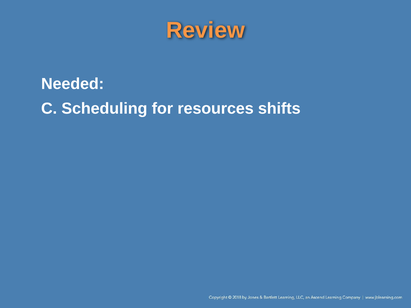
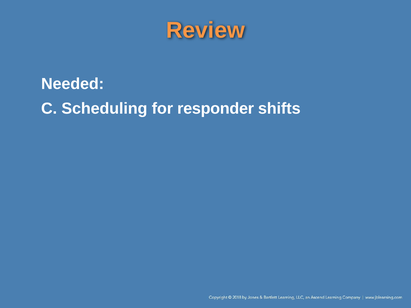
resources: resources -> responder (216, 109)
